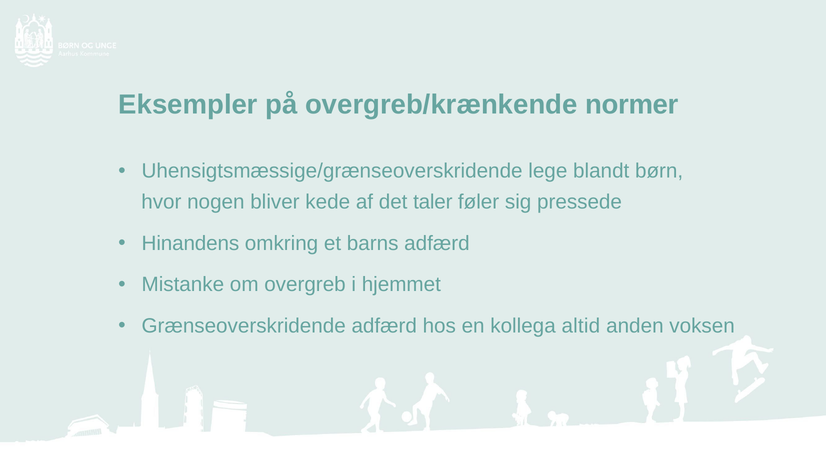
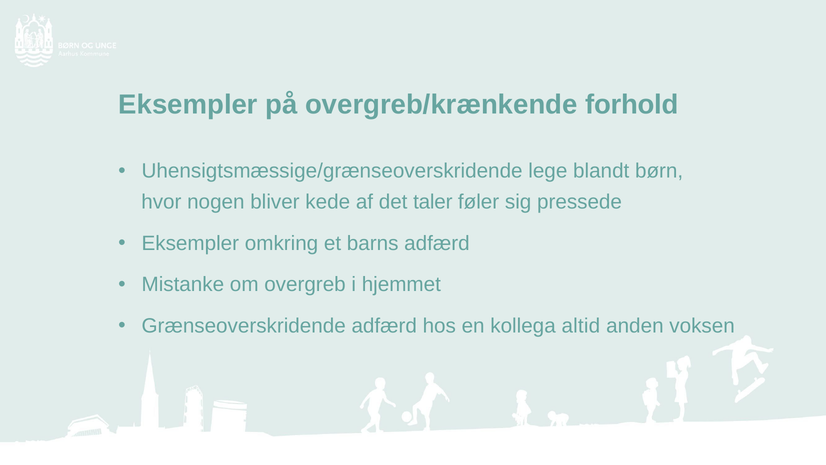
normer: normer -> forhold (632, 105)
Hinandens: Hinandens -> Eksempler (190, 243)
